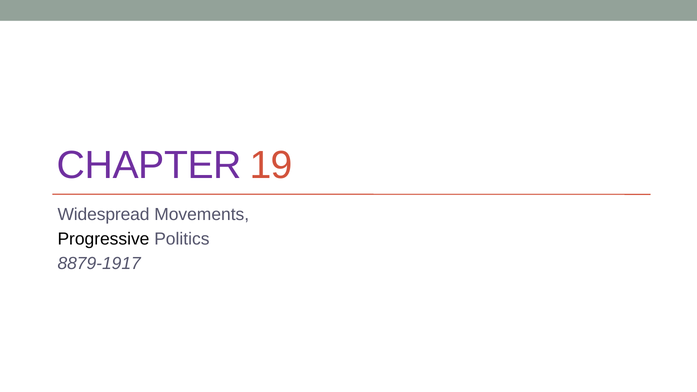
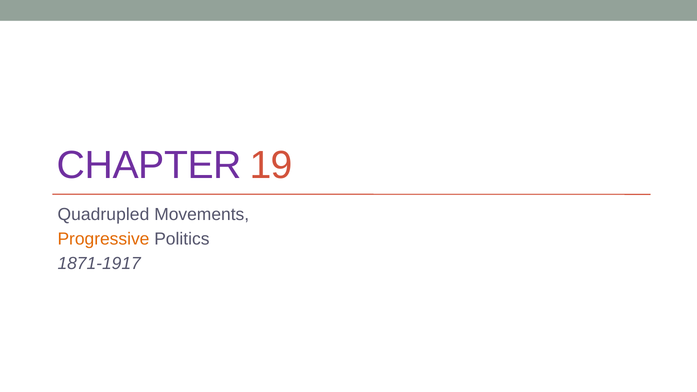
Widespread: Widespread -> Quadrupled (103, 215)
Progressive colour: black -> orange (103, 239)
8879-1917: 8879-1917 -> 1871-1917 (99, 263)
